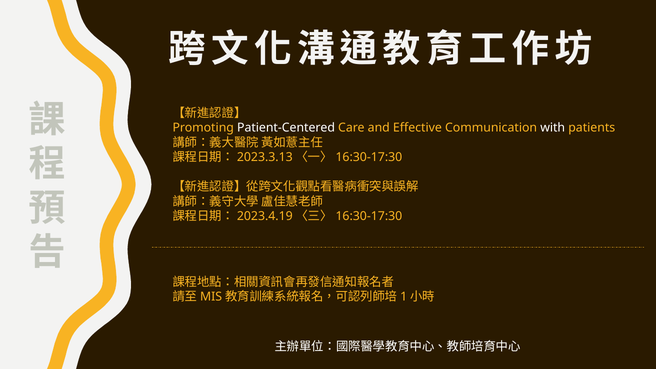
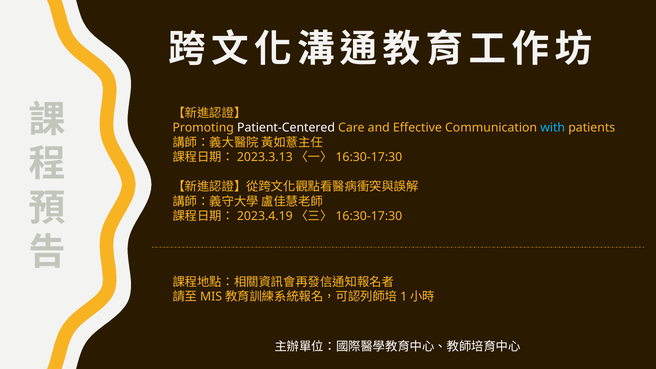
with colour: white -> light blue (553, 128)
